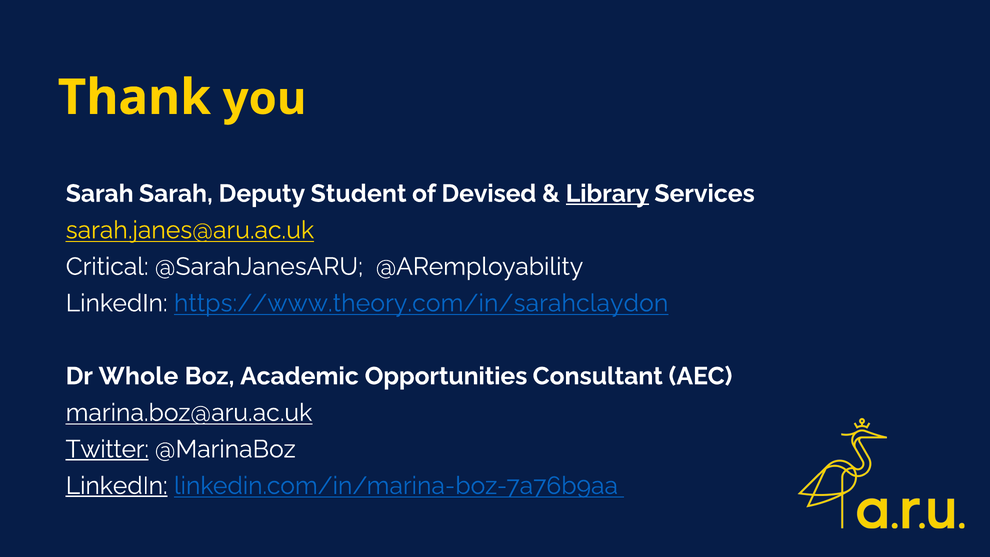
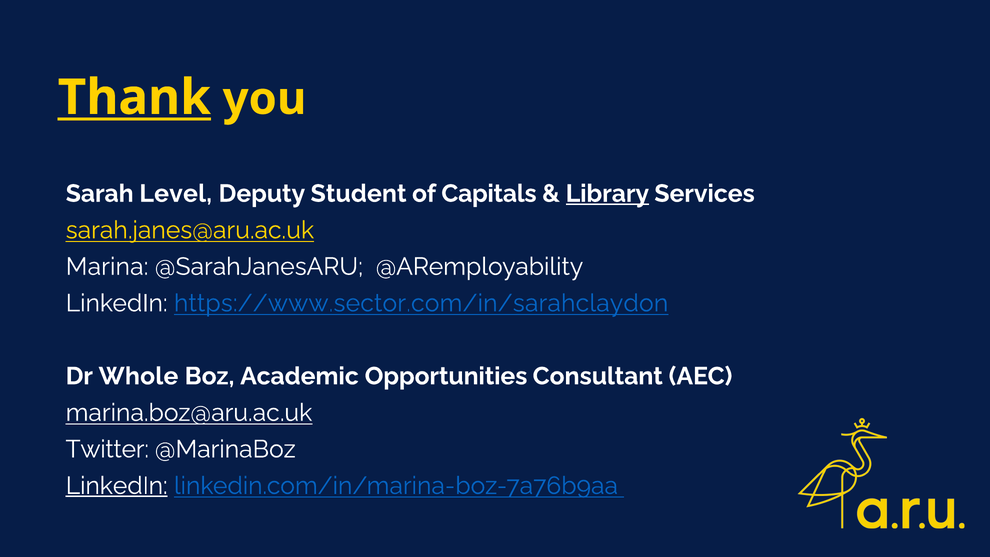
Thank underline: none -> present (134, 98)
Sarah Sarah: Sarah -> Level (176, 194)
Devised: Devised -> Capitals (489, 194)
Critical: Critical -> Marina (107, 267)
https://www.theory.com/in/sarahclaydon: https://www.theory.com/in/sarahclaydon -> https://www.sector.com/in/sarahclaydon (421, 303)
Twitter underline: present -> none (107, 449)
